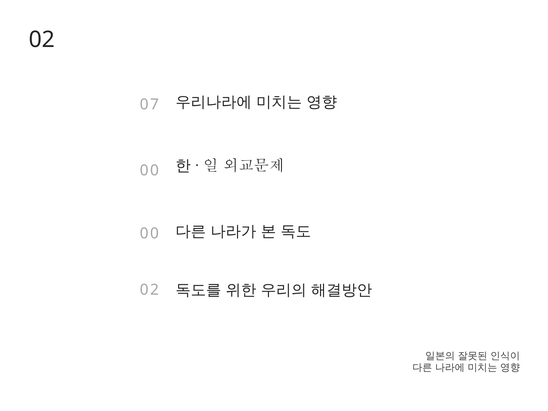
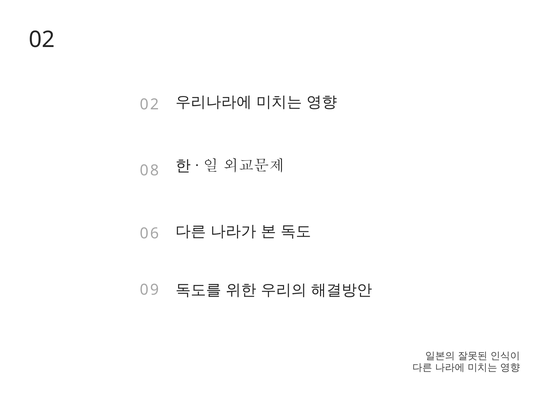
7: 7 -> 2 (155, 104)
0: 0 -> 8 (155, 170)
0: 0 -> 6 (155, 234)
2: 2 -> 9 (155, 290)
